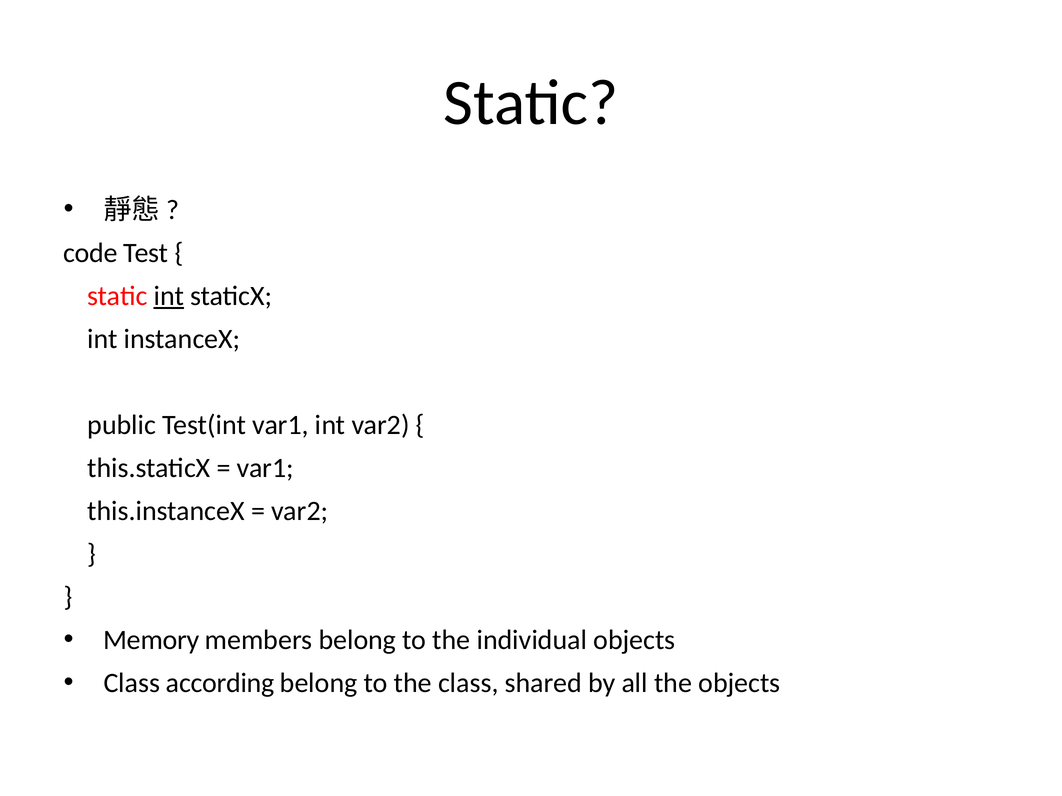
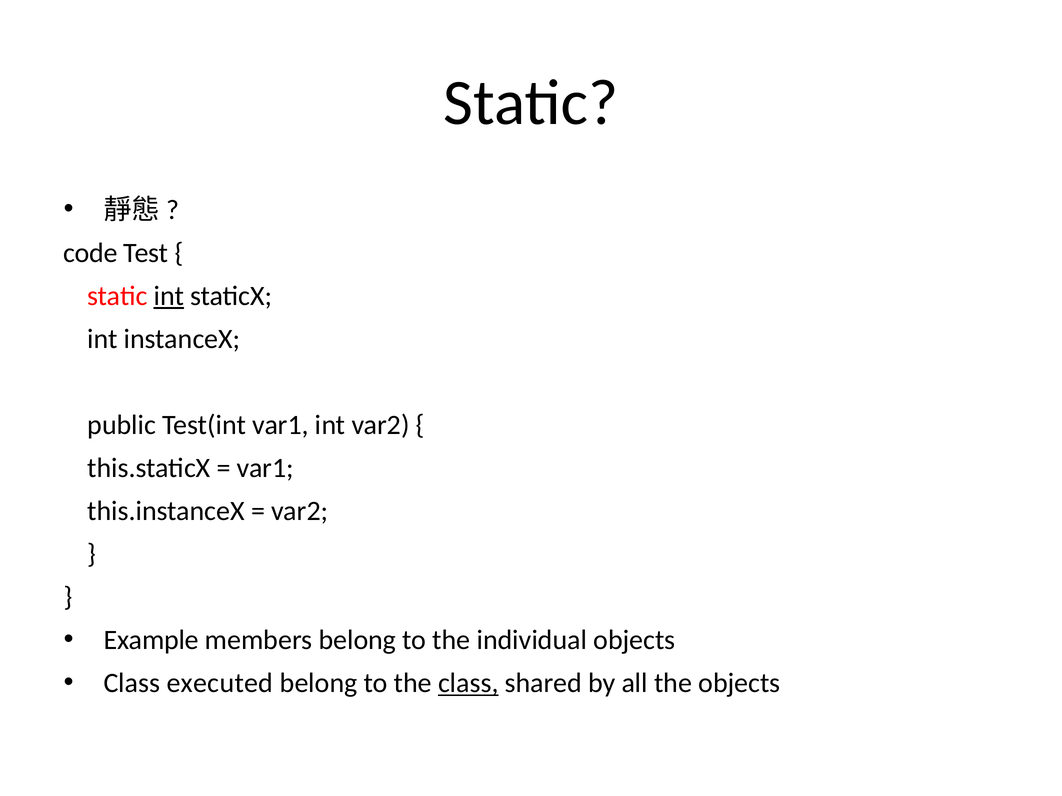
Memory: Memory -> Example (151, 641)
according: according -> executed (220, 684)
class underline: none -> present (468, 684)
